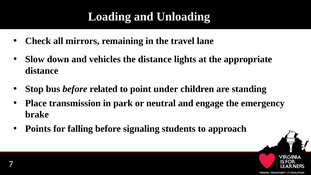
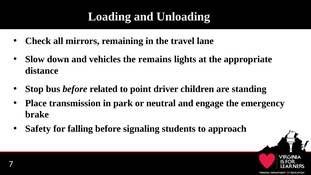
the distance: distance -> remains (155, 59)
under: under -> driver (166, 89)
Points: Points -> Safety (38, 129)
